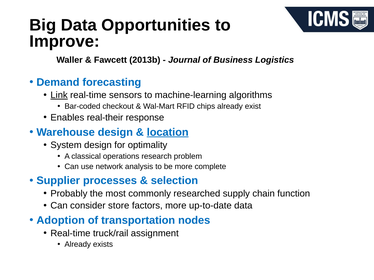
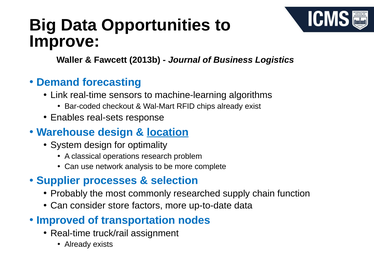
Link underline: present -> none (59, 95)
real-their: real-their -> real-sets (105, 118)
Adoption: Adoption -> Improved (61, 221)
